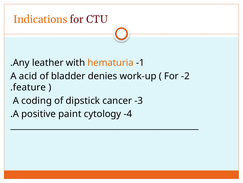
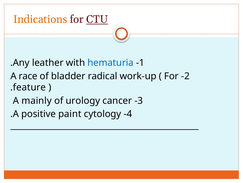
CTU underline: none -> present (97, 19)
hematuria colour: orange -> blue (111, 63)
acid: acid -> race (28, 76)
denies: denies -> radical (103, 76)
coding: coding -> mainly (37, 100)
dipstick: dipstick -> urology (83, 100)
